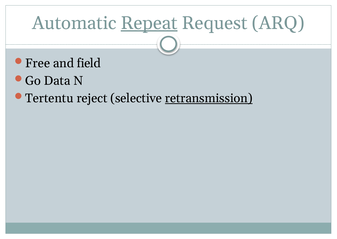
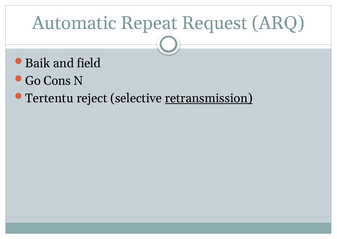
Repeat underline: present -> none (149, 23)
Free: Free -> Baik (38, 63)
Data: Data -> Cons (57, 81)
